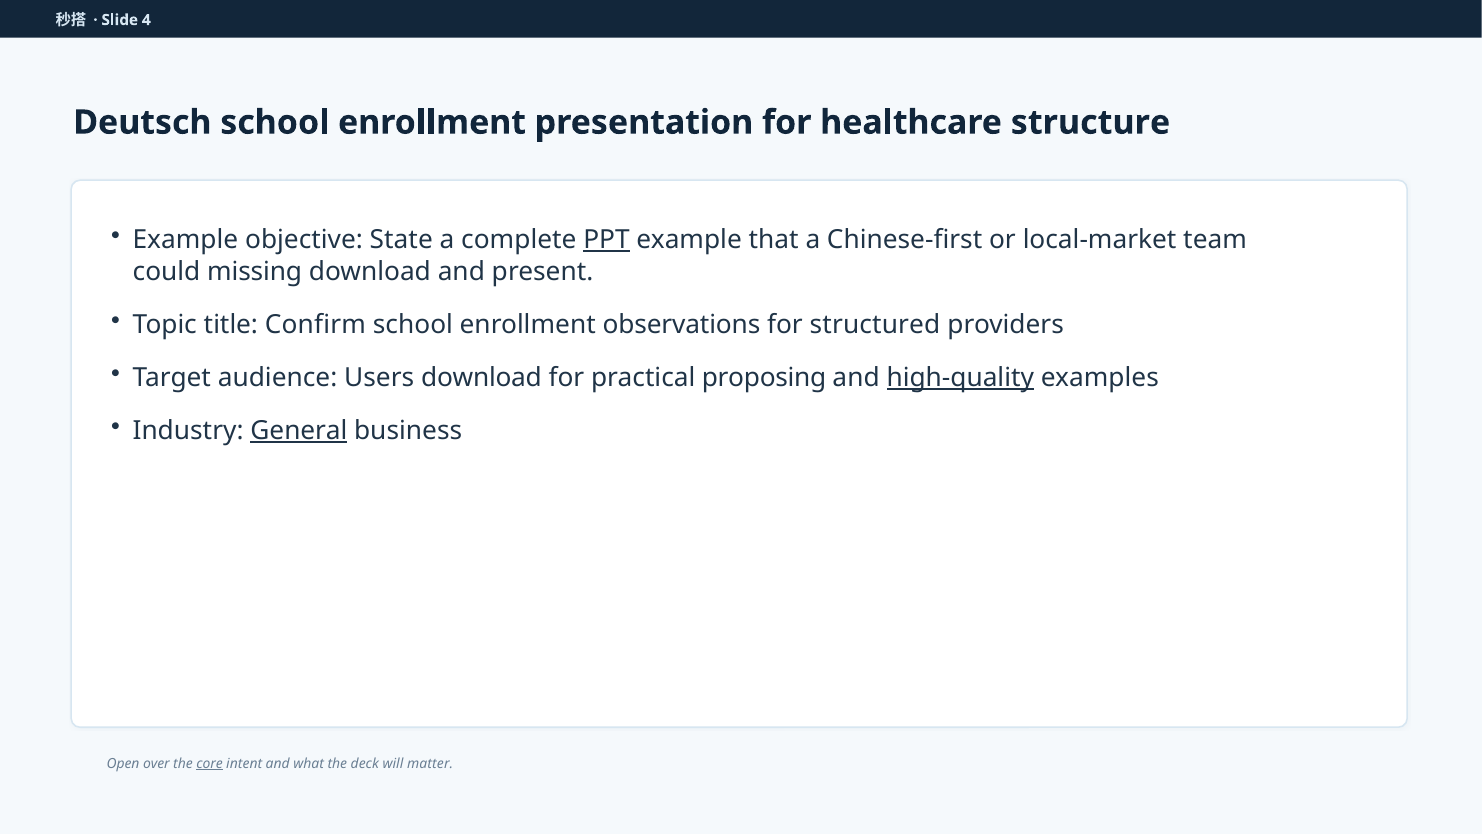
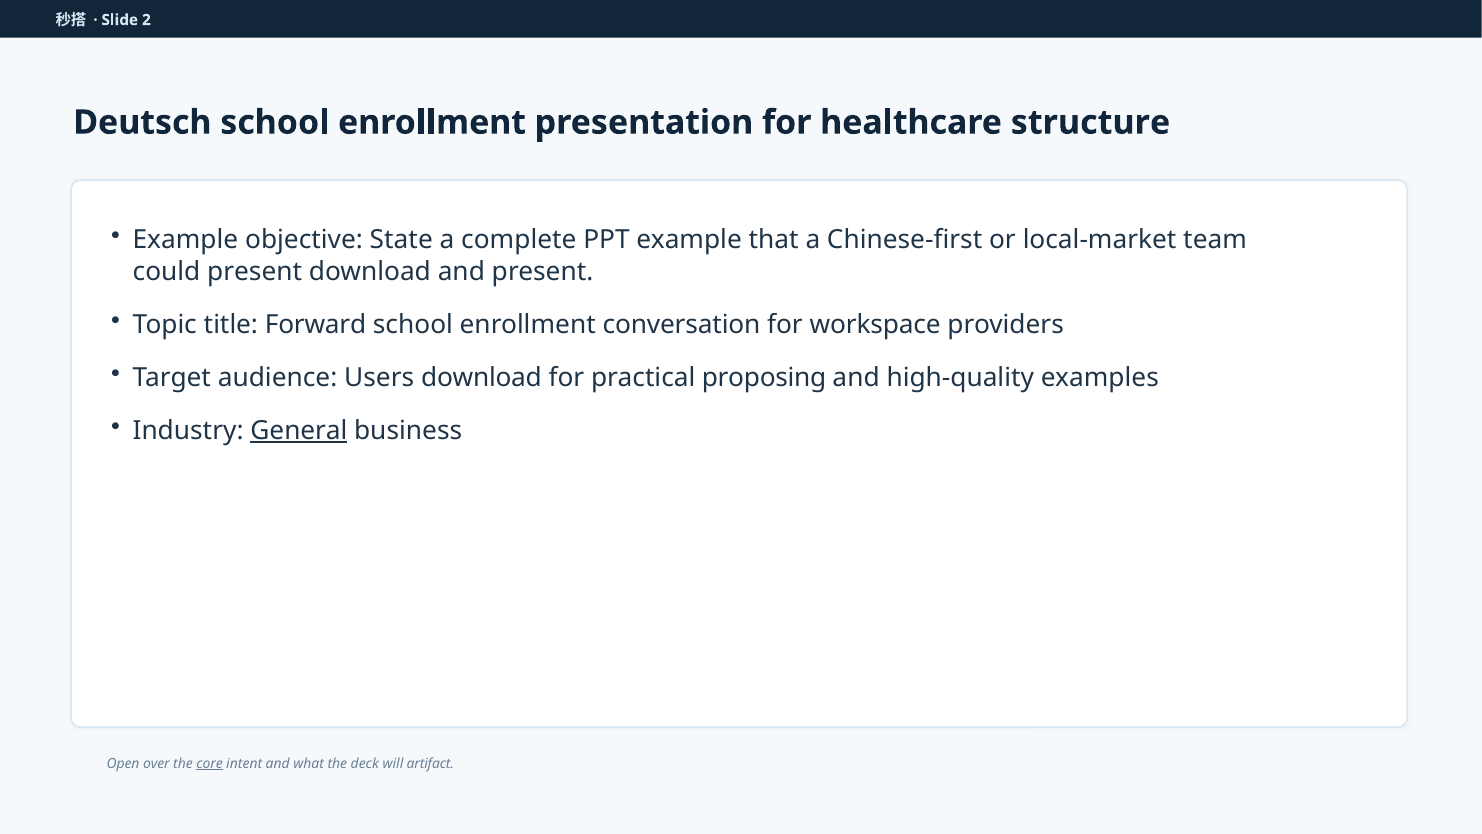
4: 4 -> 2 (146, 20)
PPT underline: present -> none (607, 240)
could missing: missing -> present (255, 271)
Confirm: Confirm -> Forward (316, 324)
observations: observations -> conversation (682, 324)
structured: structured -> workspace (875, 324)
high-quality underline: present -> none (960, 378)
matter: matter -> artifact (430, 763)
